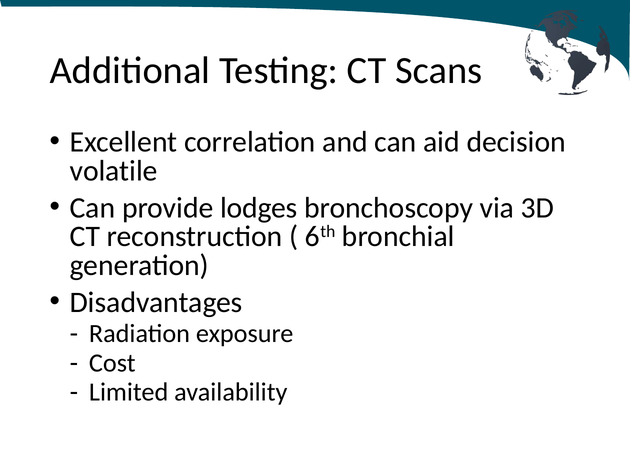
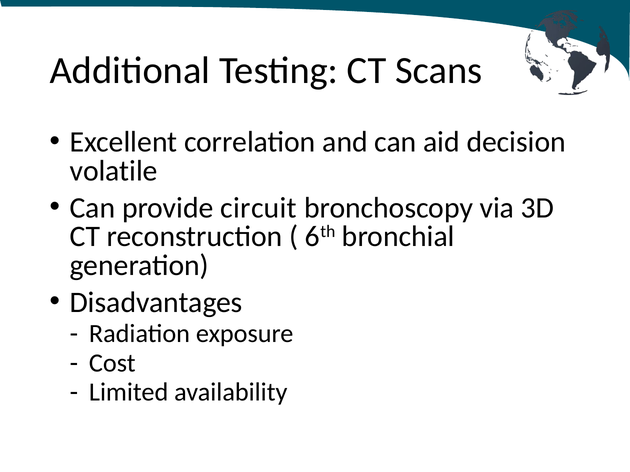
lodges: lodges -> circuit (259, 208)
